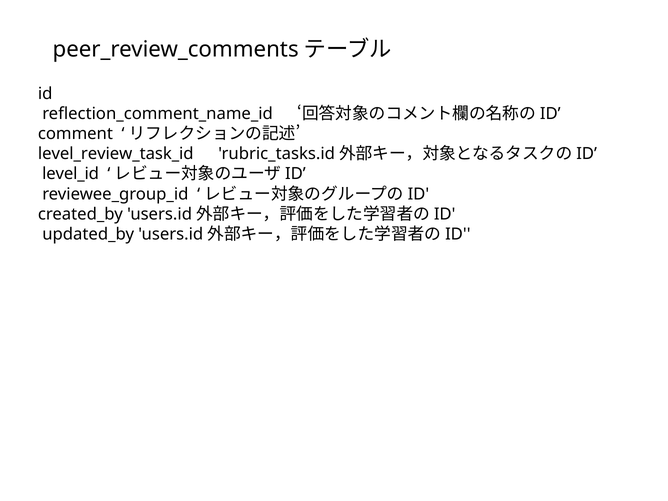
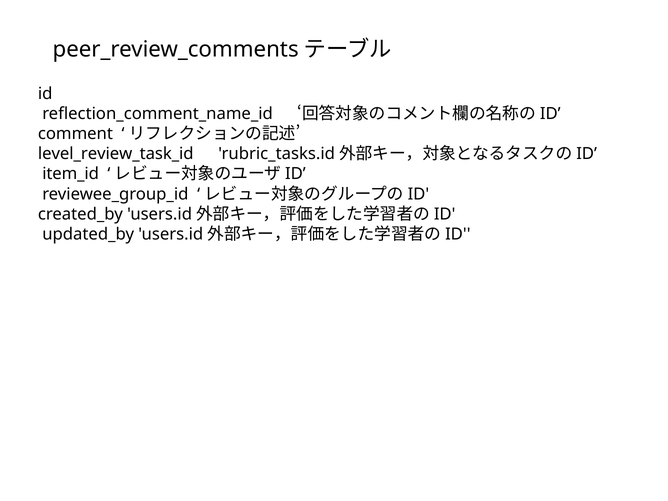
level_id: level_id -> item_id (71, 174)
